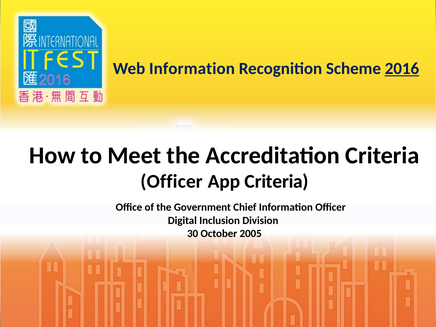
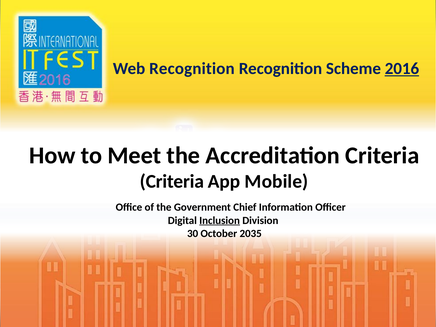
Web Information: Information -> Recognition (192, 68)
Officer: Officer -> Criteria (172, 181)
App Criteria: Criteria -> Mobile (277, 181)
Inclusion underline: none -> present (220, 220)
2005: 2005 -> 2035 (251, 234)
